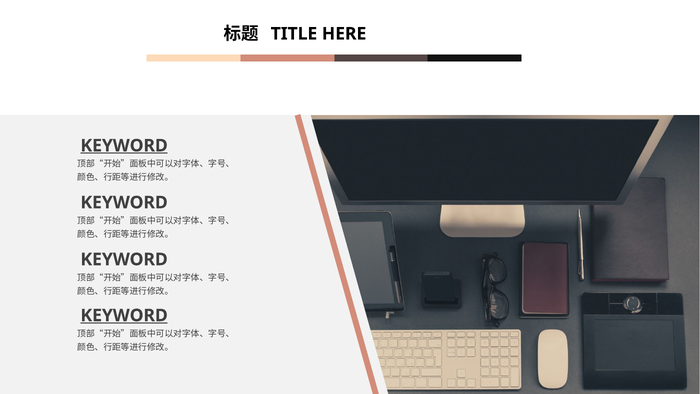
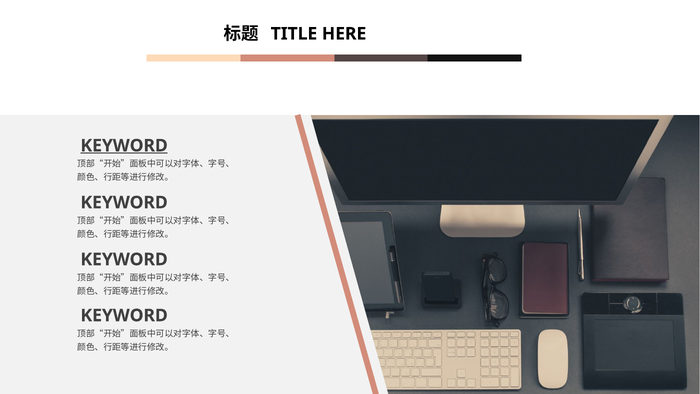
KEYWORD underline: present -> none (124, 315)
